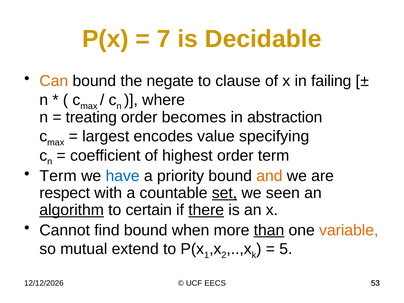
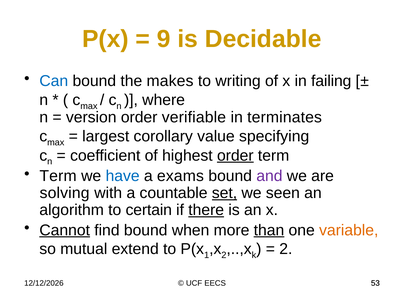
7: 7 -> 9 (164, 39)
Can colour: orange -> blue (54, 81)
negate: negate -> makes (170, 81)
clause: clause -> writing (238, 81)
treating: treating -> version (91, 117)
becomes: becomes -> verifiable (194, 117)
abstraction: abstraction -> terminates (285, 117)
encodes: encodes -> corollary (163, 136)
order underline: none -> present (235, 156)
priority: priority -> exams (180, 176)
and colour: orange -> purple (269, 176)
respect: respect -> solving (65, 193)
algorithm underline: present -> none (72, 210)
Cannot underline: none -> present (65, 230)
5: 5 -> 2 (286, 249)
